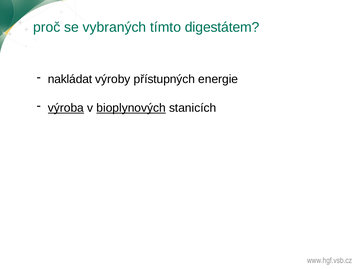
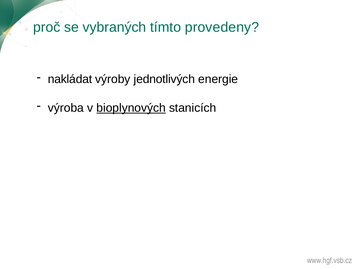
digestátem: digestátem -> provedeny (222, 27)
přístupných: přístupných -> jednotlivých (164, 79)
výroba underline: present -> none (66, 108)
